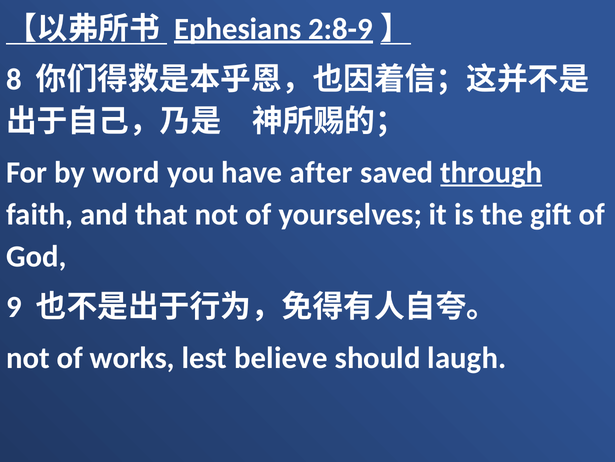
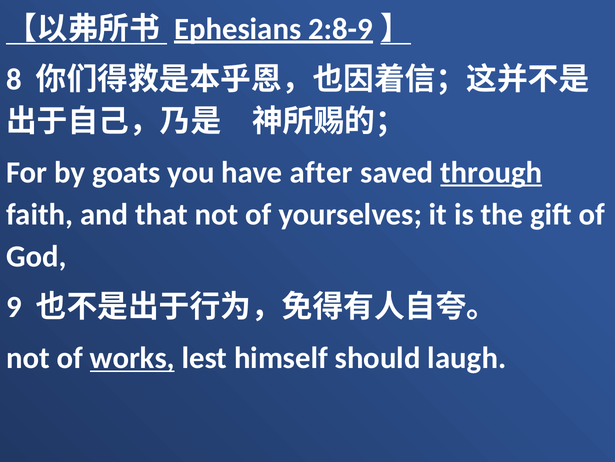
word: word -> goats (126, 172)
works underline: none -> present (132, 357)
believe: believe -> himself (281, 357)
